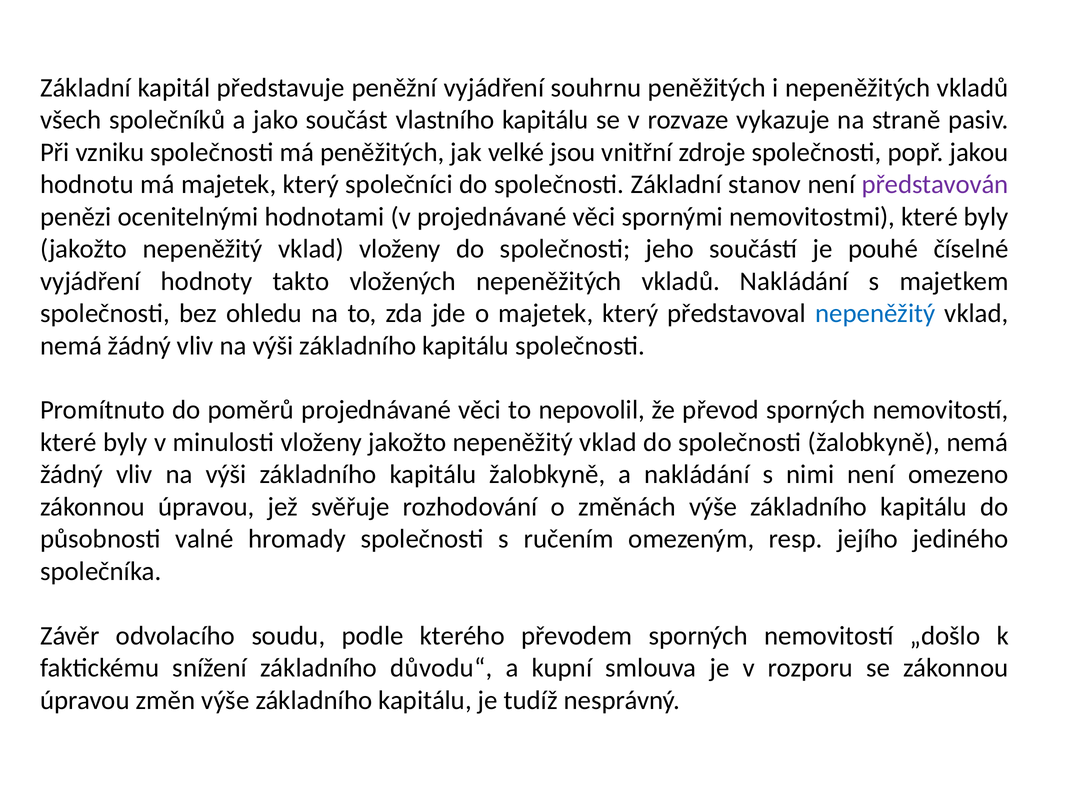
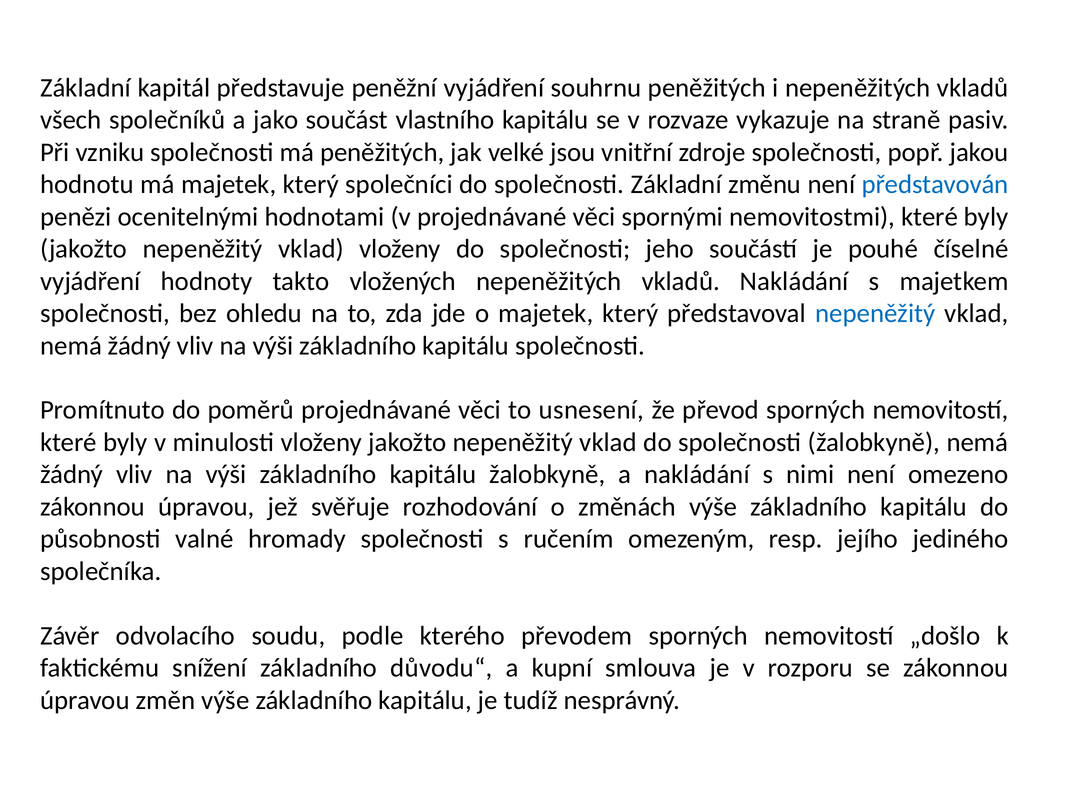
stanov: stanov -> změnu (765, 185)
představován colour: purple -> blue (935, 185)
nepovolil: nepovolil -> usnesení (591, 410)
